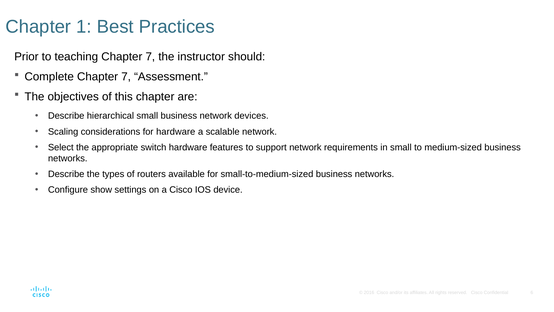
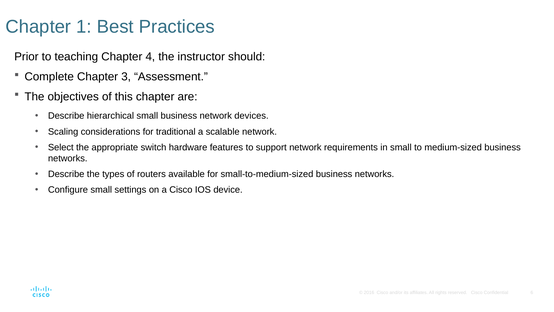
teaching Chapter 7: 7 -> 4 (150, 57)
Complete Chapter 7: 7 -> 3 (126, 77)
for hardware: hardware -> traditional (176, 132)
Configure show: show -> small (101, 190)
